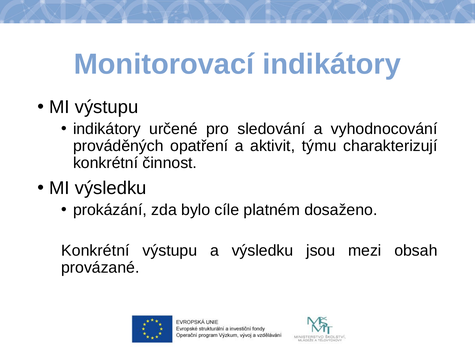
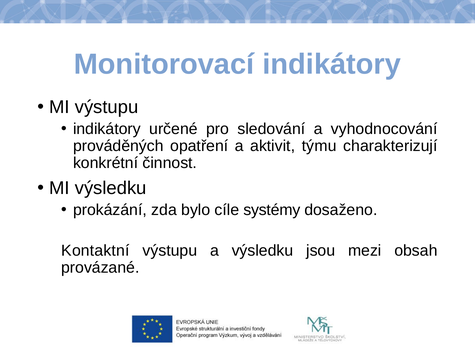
platném: platném -> systémy (272, 210)
Konkrétní: Konkrétní -> Kontaktní (95, 251)
